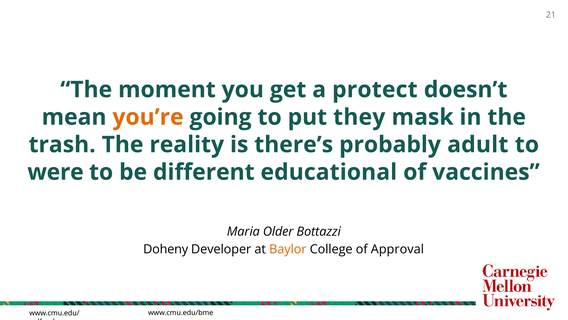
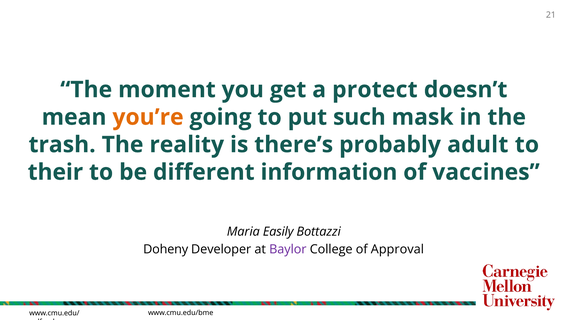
they: they -> such (359, 117)
were: were -> their (55, 172)
educational: educational -> information (329, 172)
Older: Older -> Easily (278, 231)
Baylor colour: orange -> purple (288, 249)
